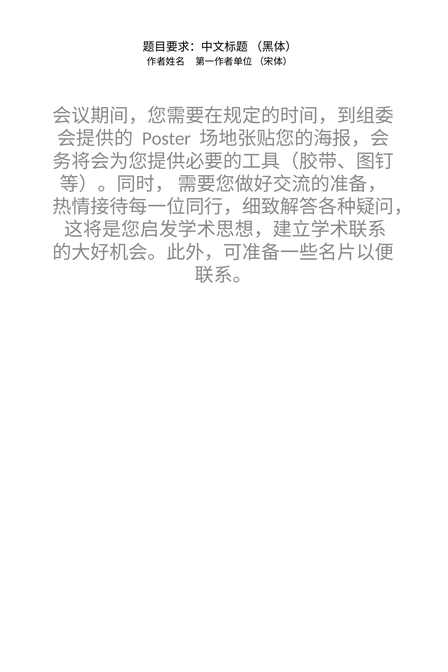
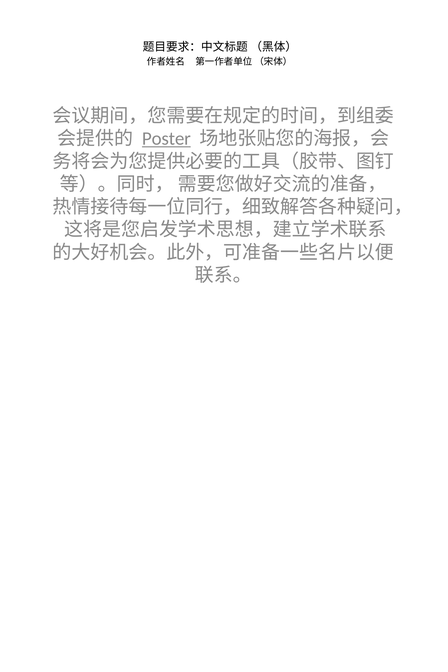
Poster underline: none -> present (166, 139)
